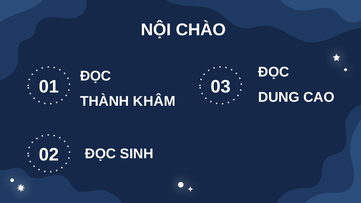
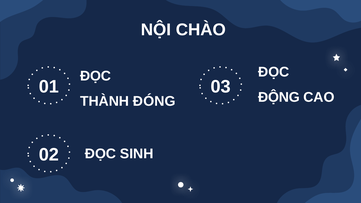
DUNG: DUNG -> ĐỘNG (279, 97)
KHÂM: KHÂM -> ĐÓNG (154, 101)
